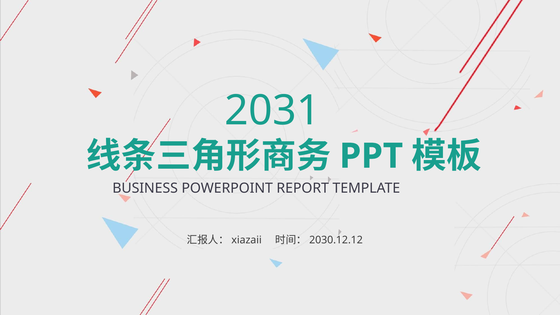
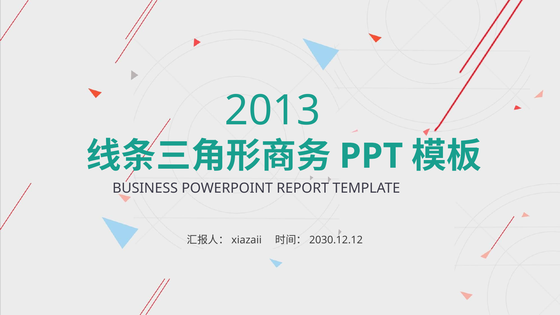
2031: 2031 -> 2013 (273, 111)
